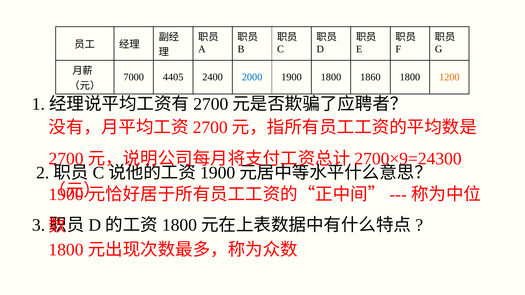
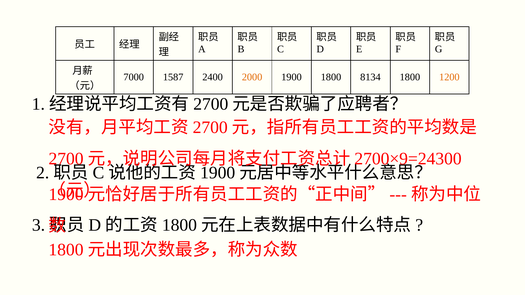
4405: 4405 -> 1587 (173, 77)
2000 colour: blue -> orange (252, 77)
1860: 1860 -> 8134 (370, 77)
